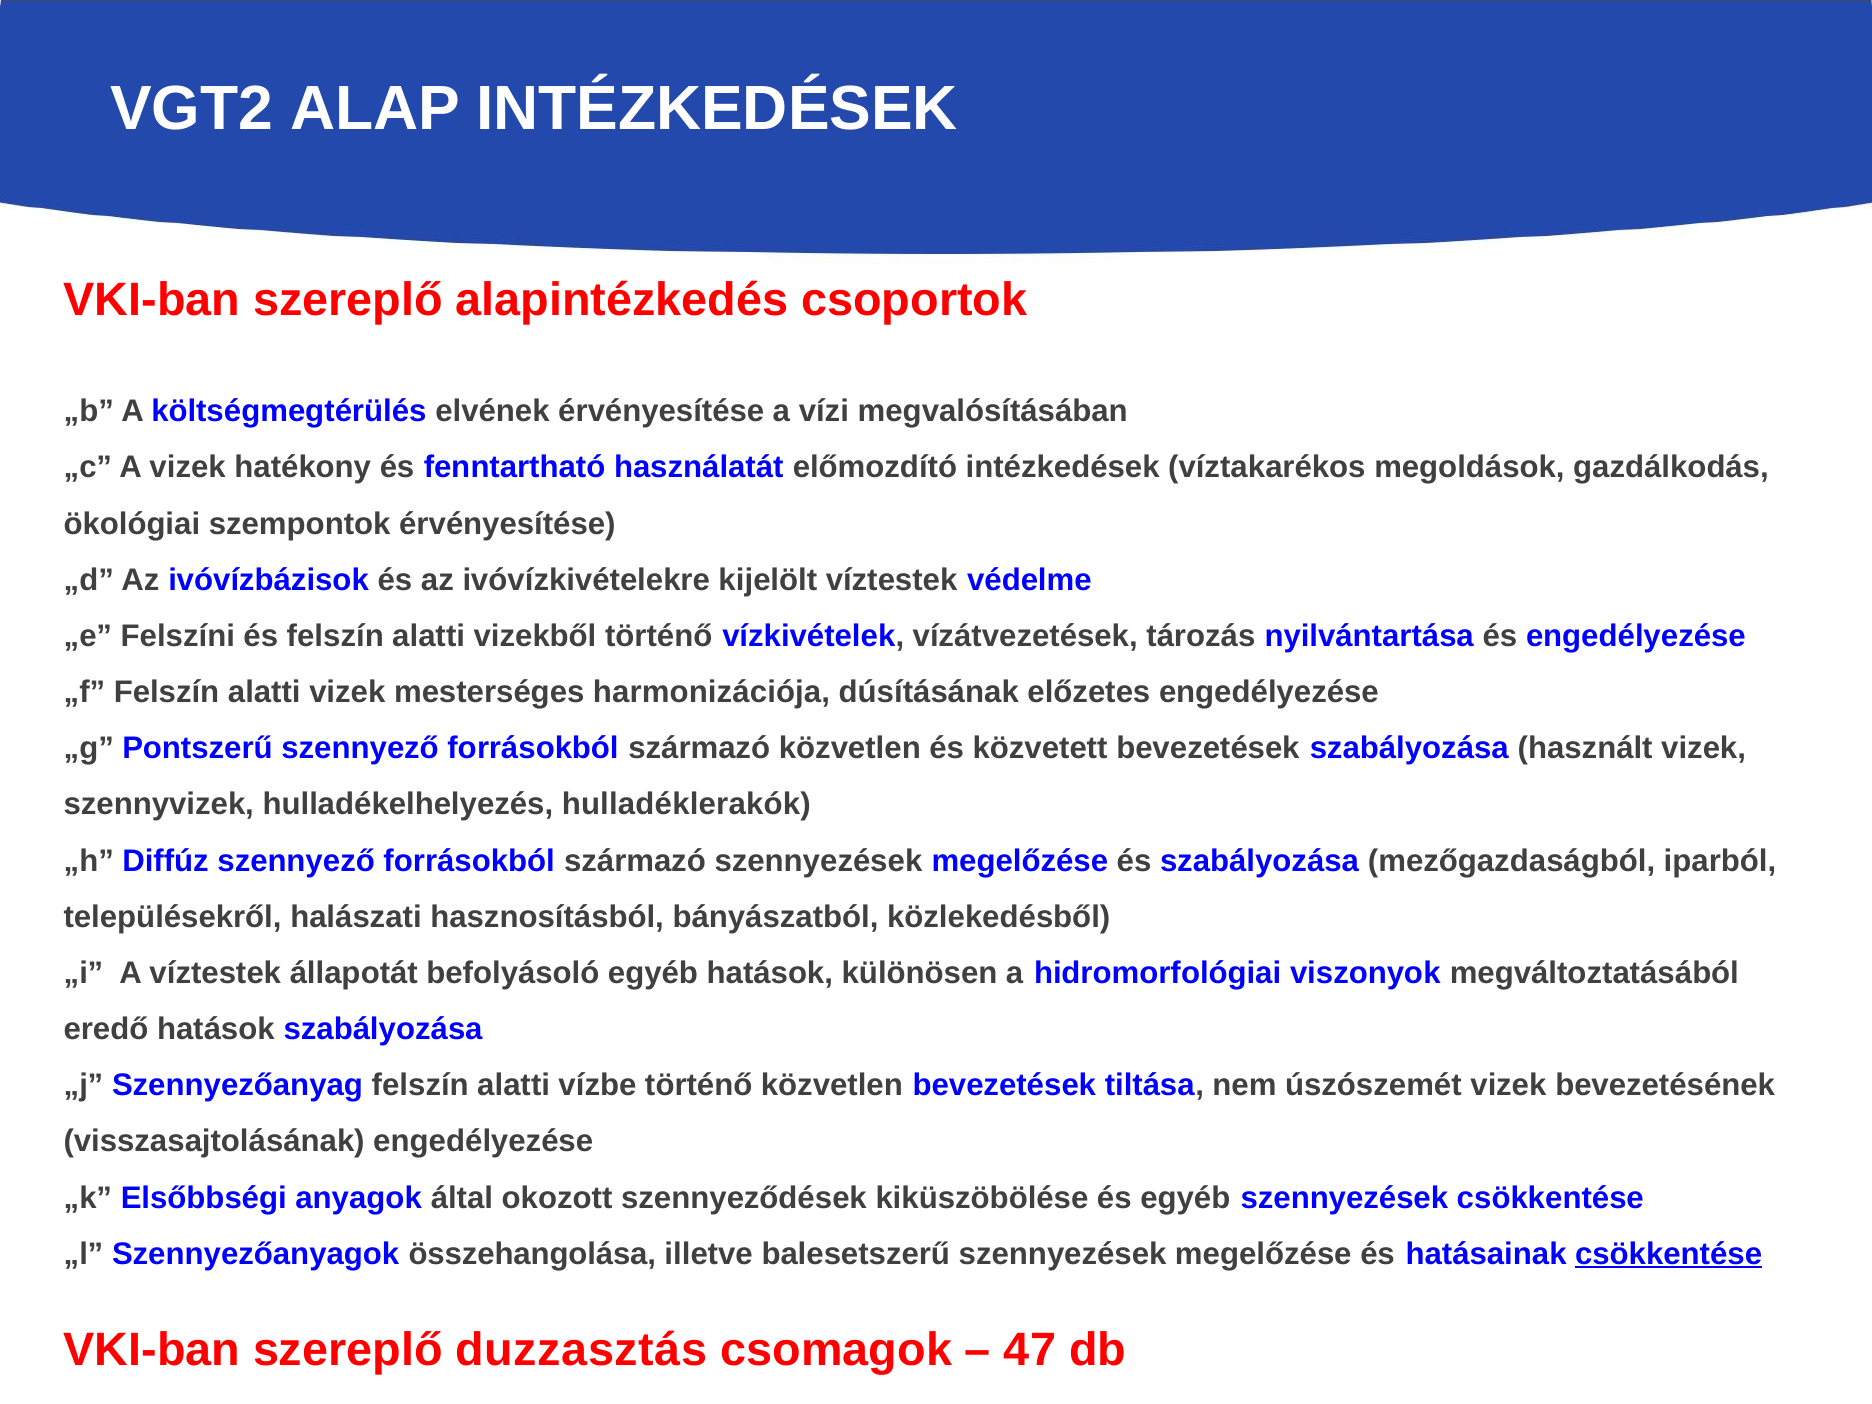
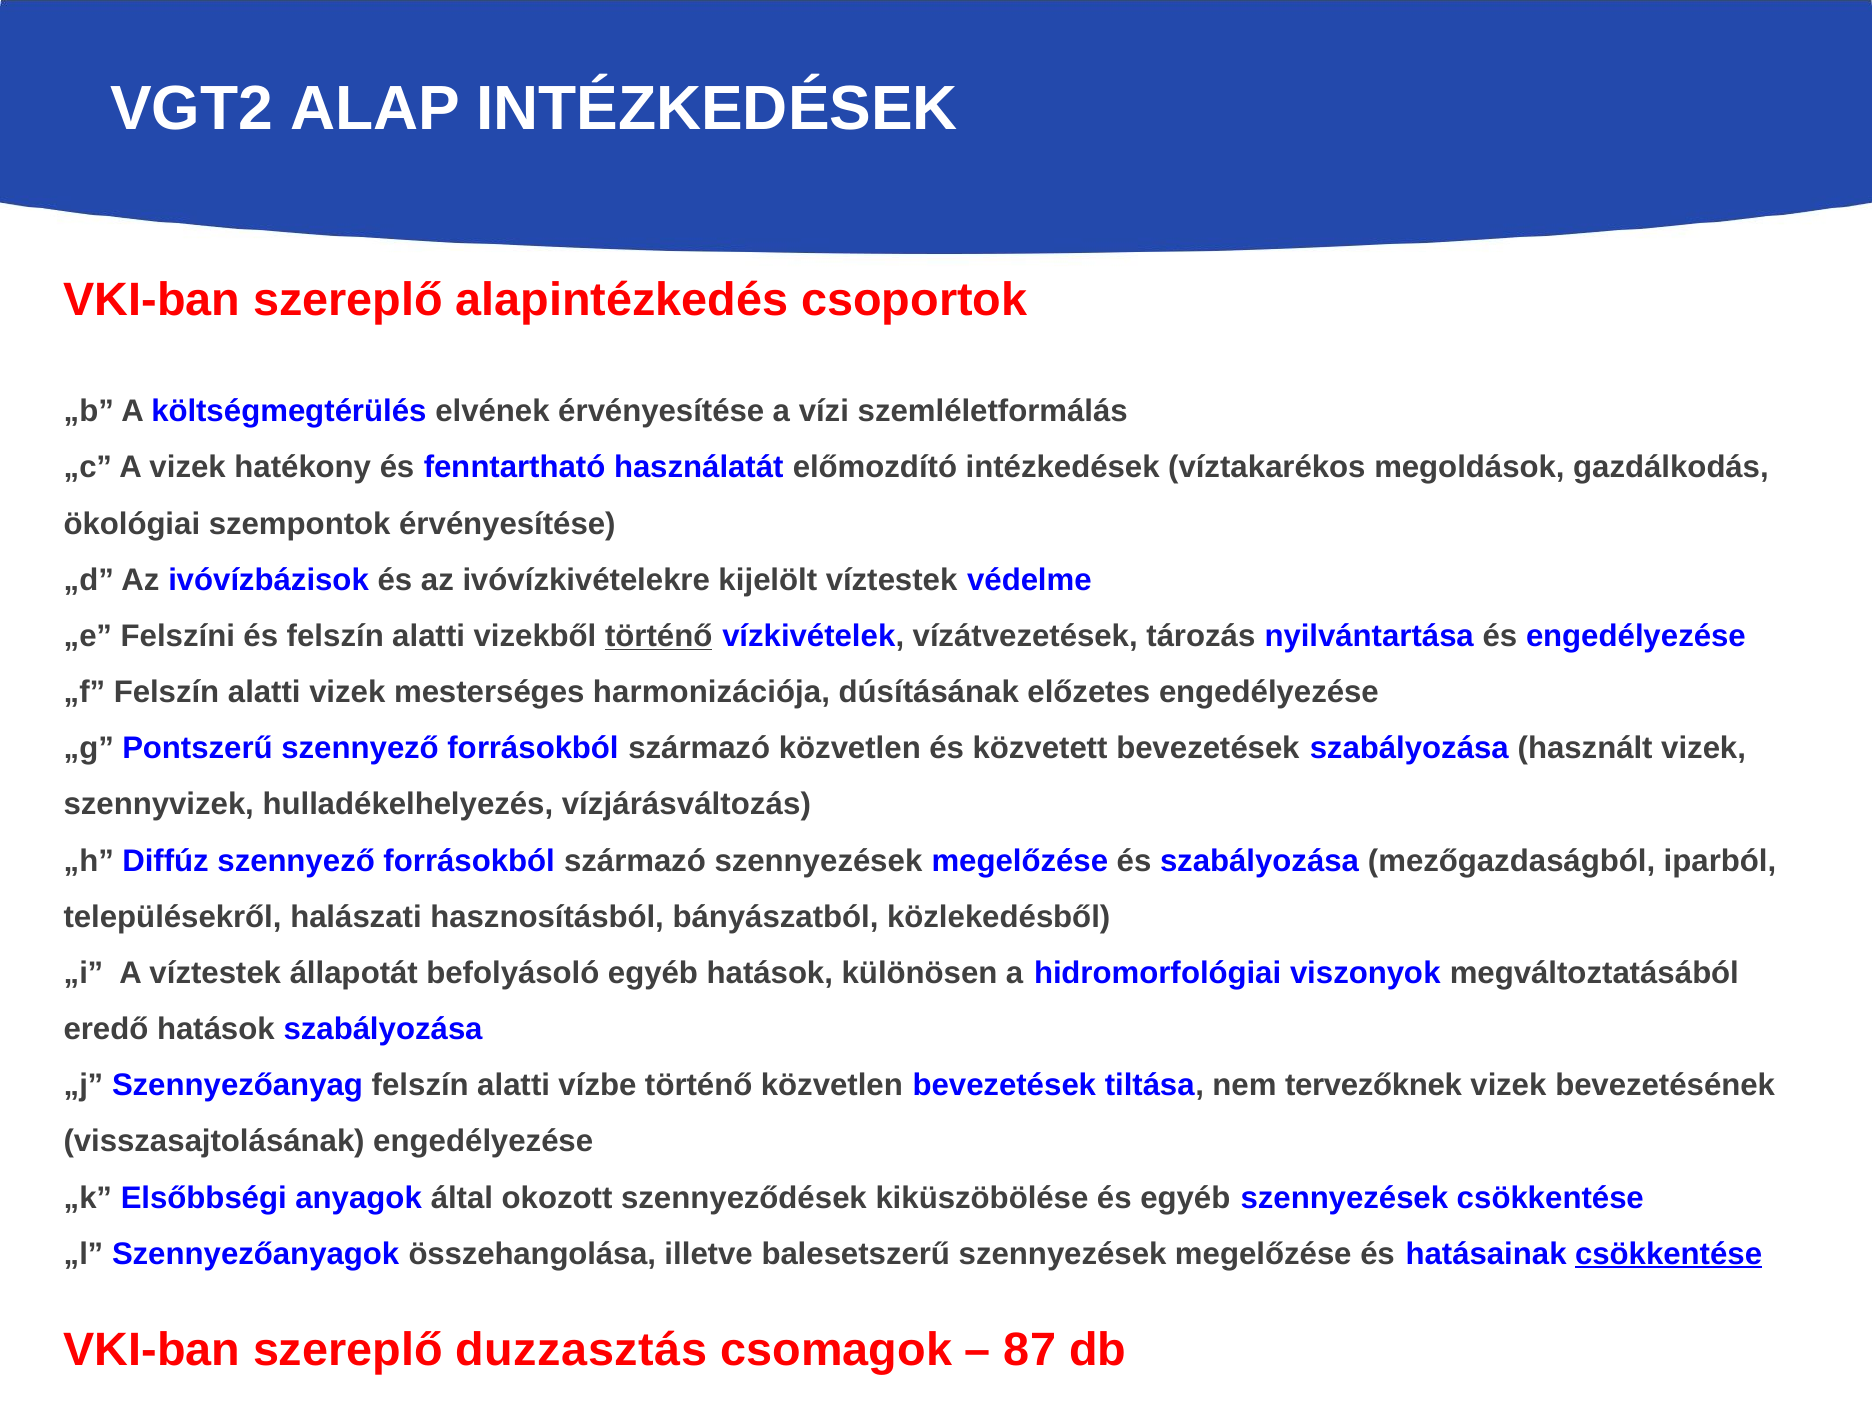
megvalósításában: megvalósításában -> szemléletformálás (993, 412)
történő underline: none -> present (659, 636)
hulladéklerakók: hulladéklerakók -> vízjárásváltozás (686, 805)
úszószemét: úszószemét -> tervezőknek (1374, 1085)
47: 47 -> 87 (1030, 1350)
